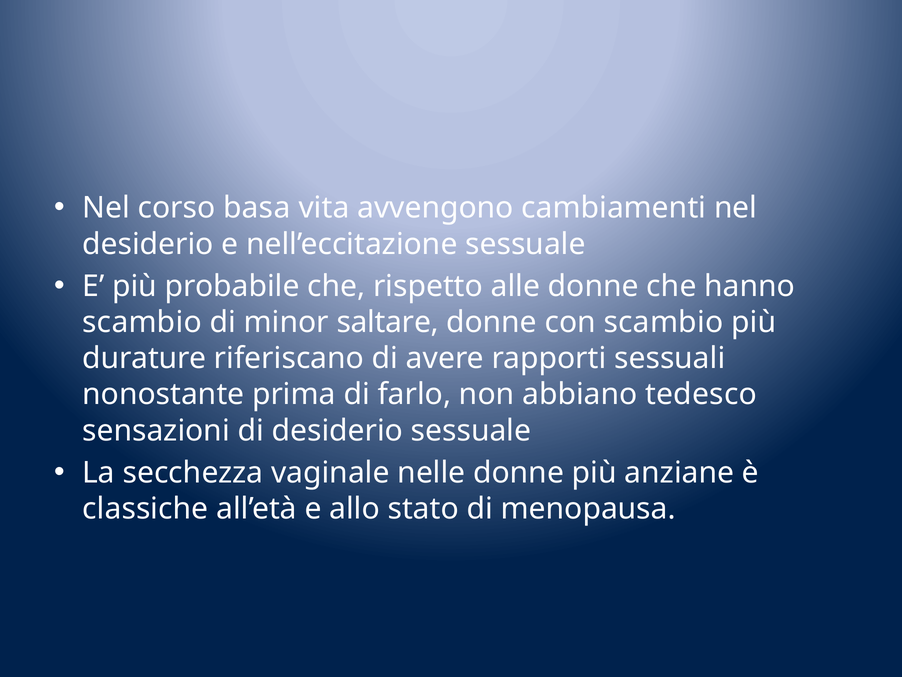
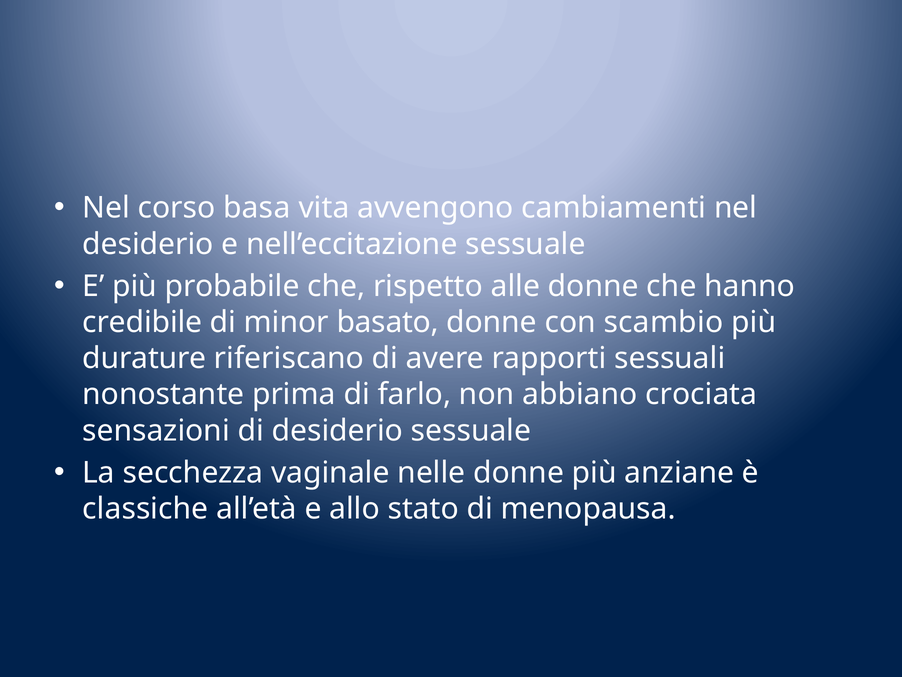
scambio: scambio -> credibile (142, 322)
saltare: saltare -> basato (388, 322)
tedesco: tedesco -> crociata (701, 394)
